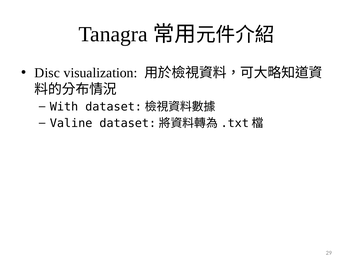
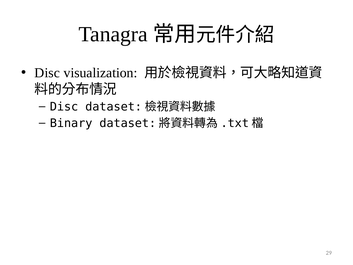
With: With -> Disc (64, 107)
Valine: Valine -> Binary (71, 123)
